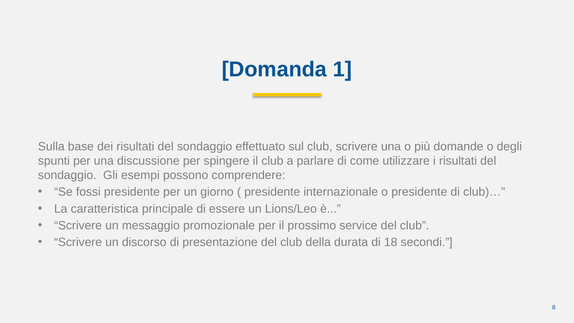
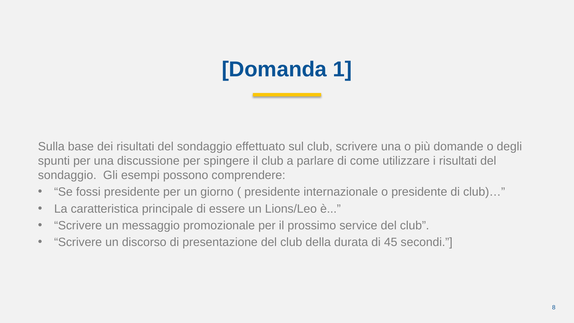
18: 18 -> 45 (391, 242)
